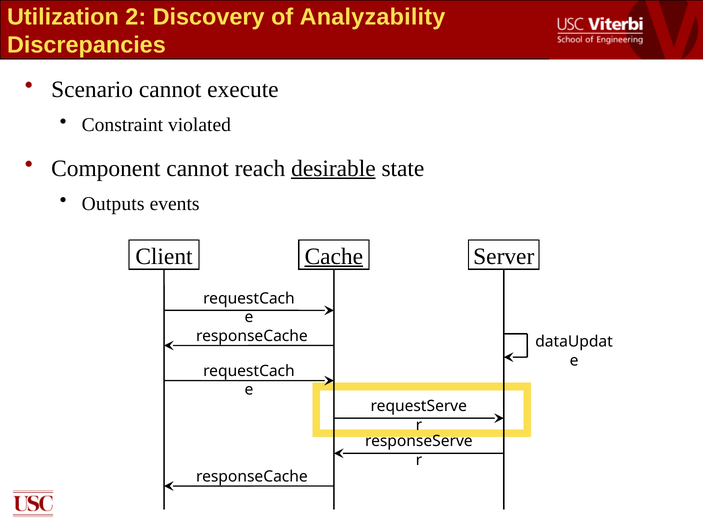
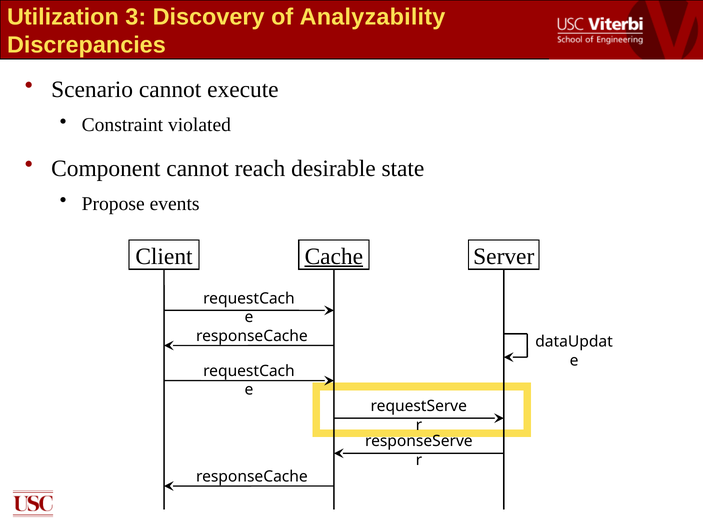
2: 2 -> 3 (136, 17)
desirable underline: present -> none (333, 168)
Outputs: Outputs -> Propose (113, 204)
